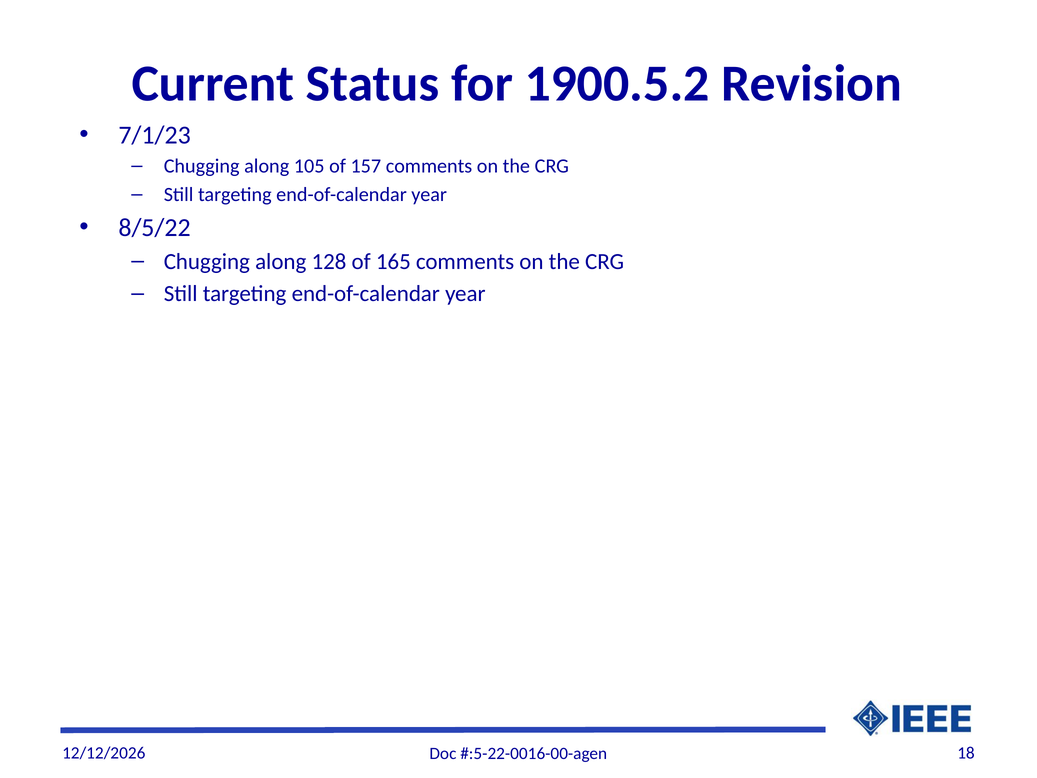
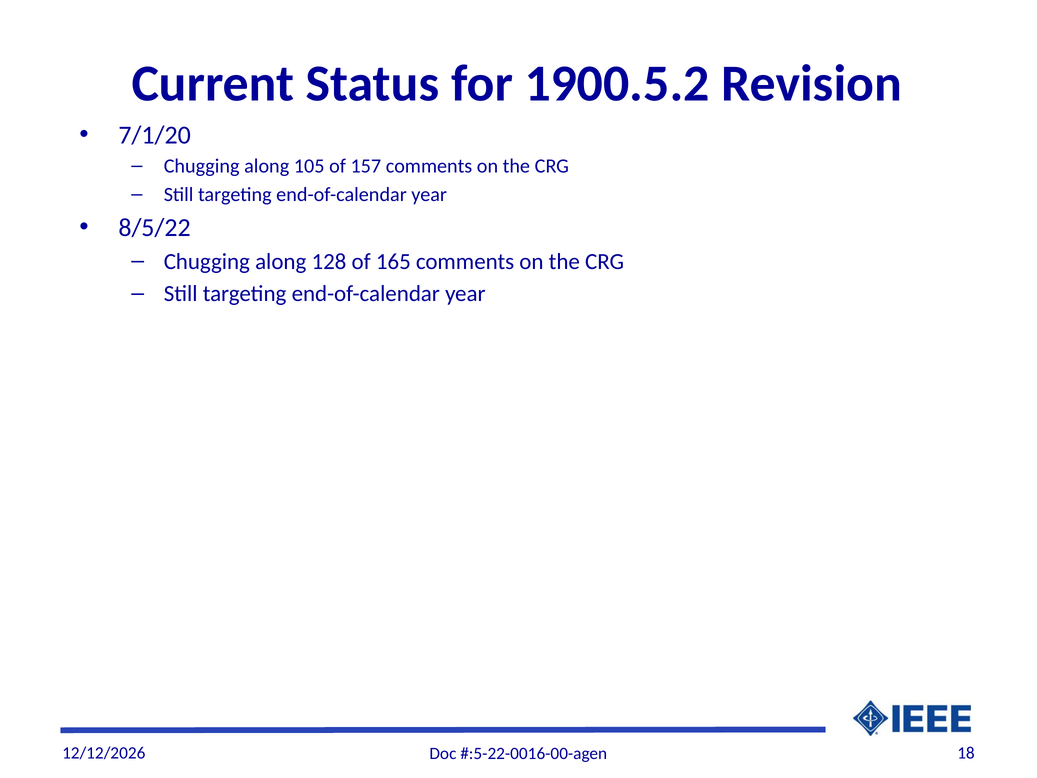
7/1/23: 7/1/23 -> 7/1/20 (155, 135)
